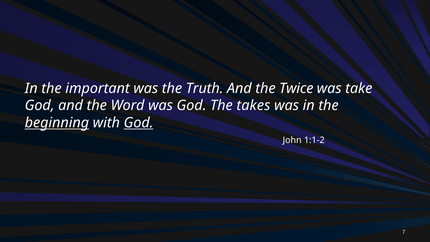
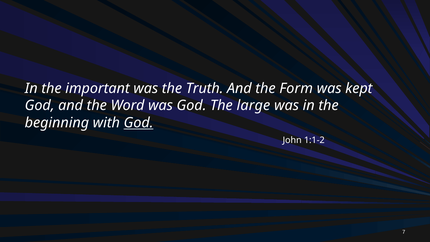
Twice: Twice -> Form (296, 88)
take: take -> kept (359, 88)
takes: takes -> large (253, 106)
beginning underline: present -> none (57, 123)
